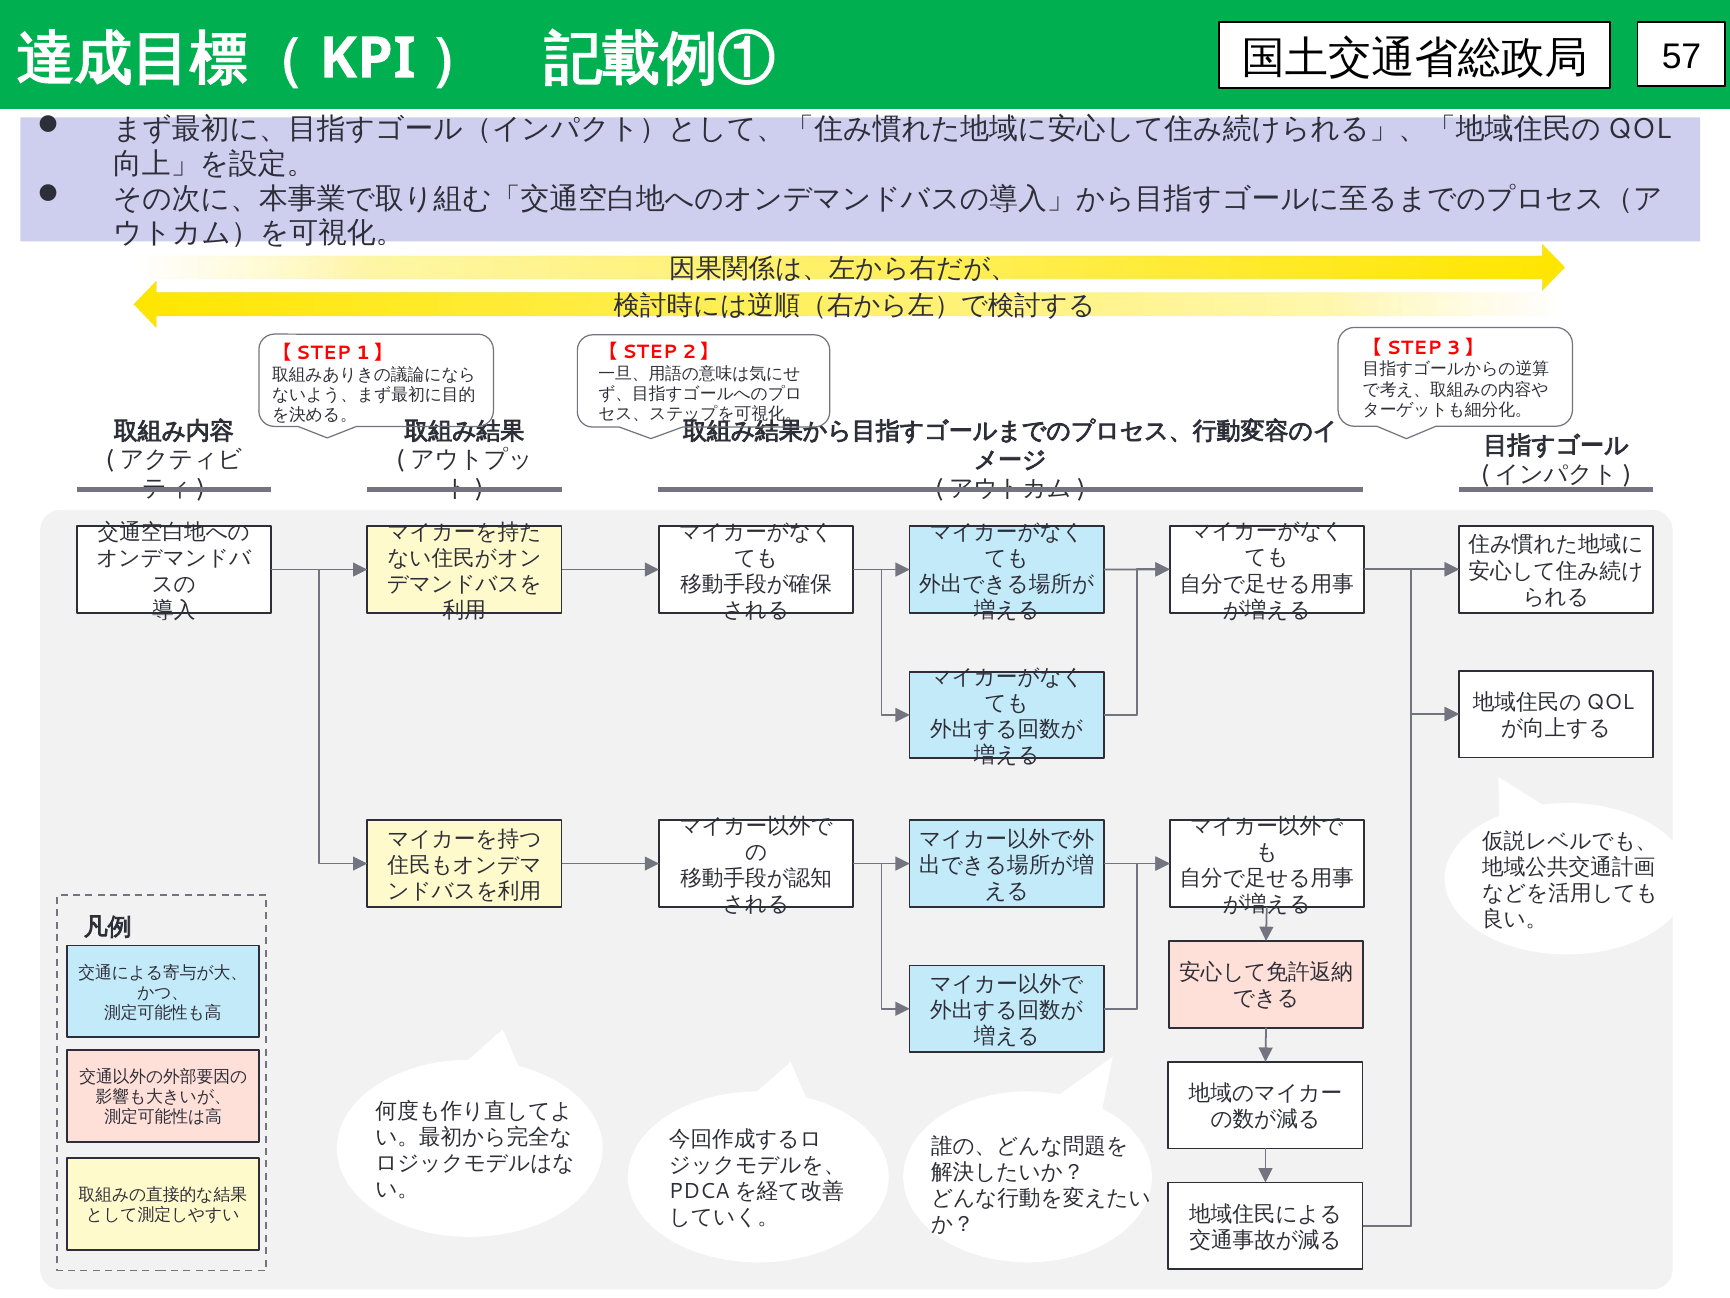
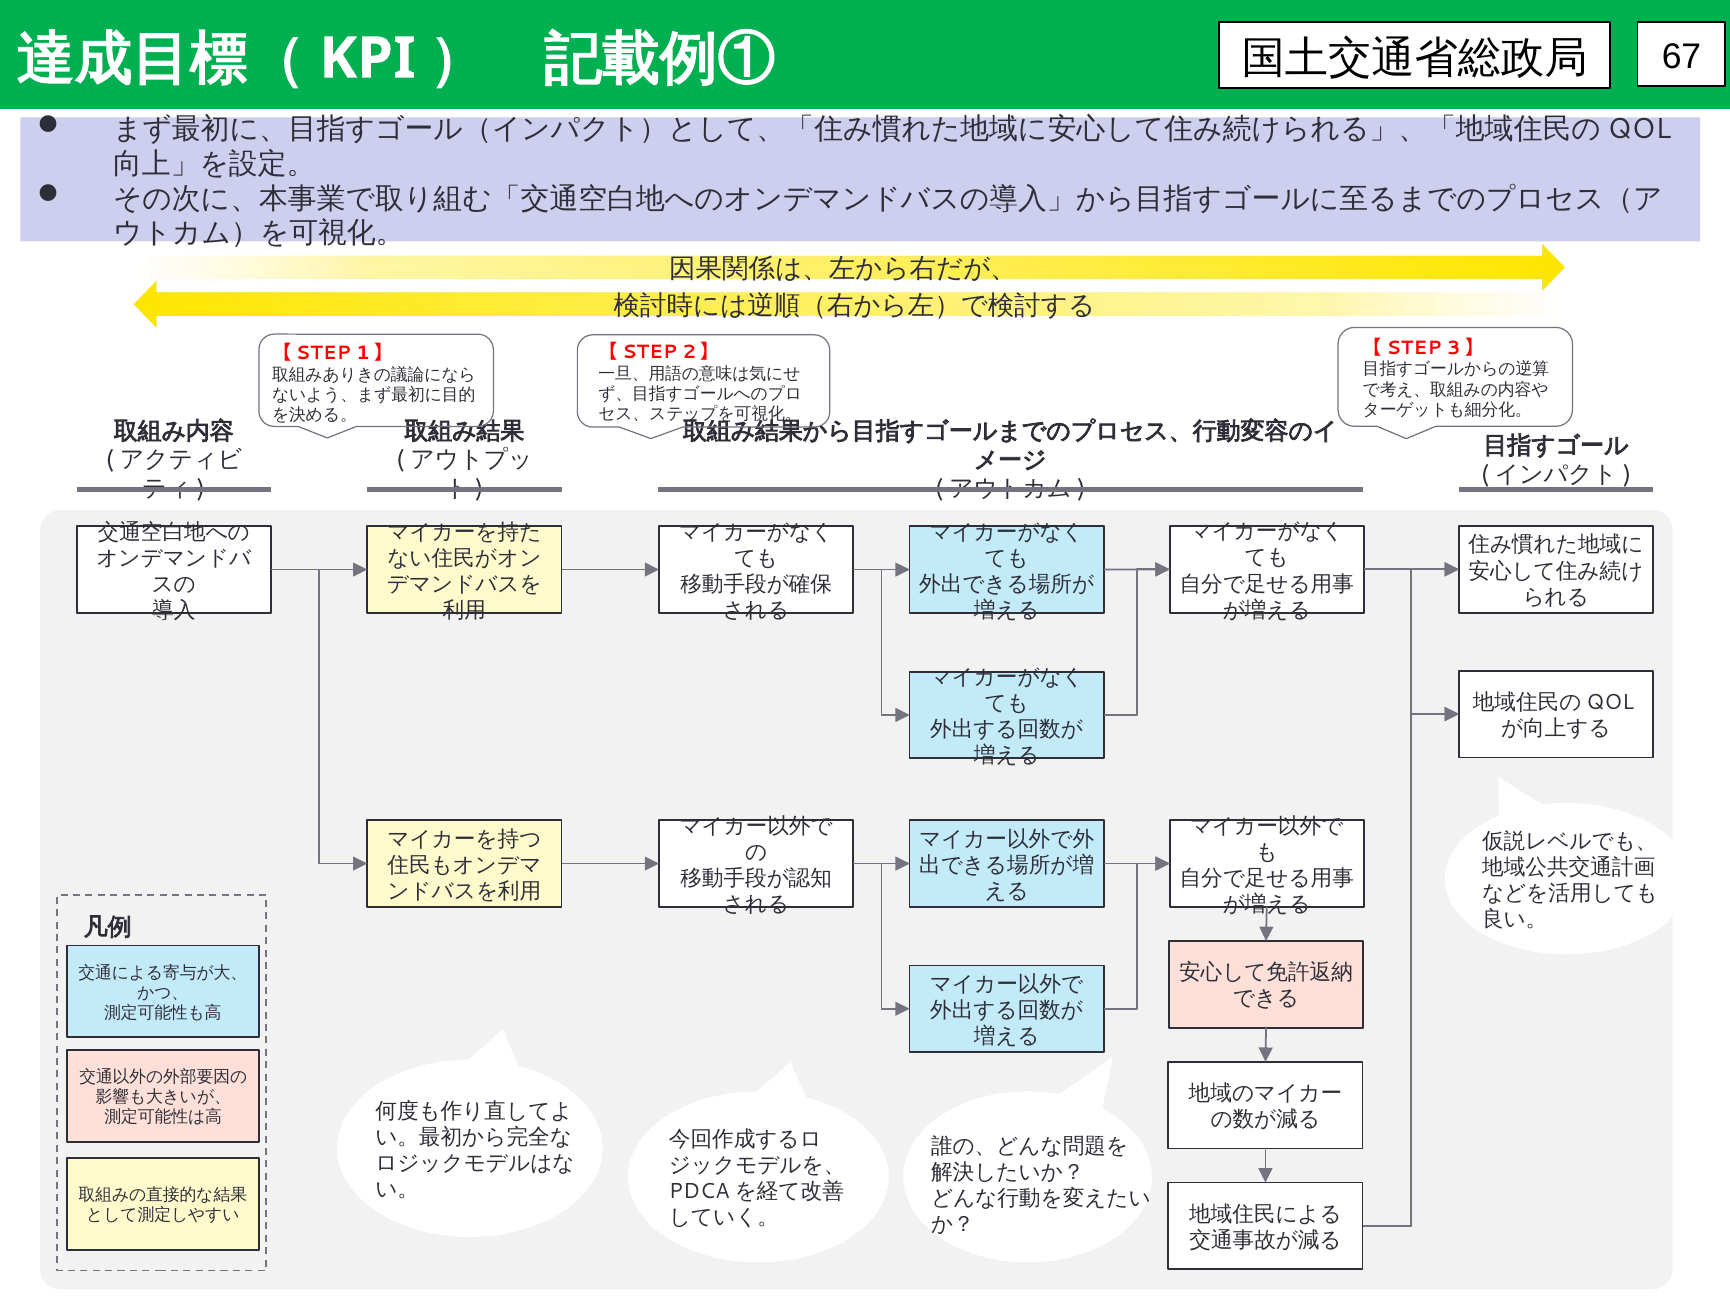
57: 57 -> 67 (1681, 57)
